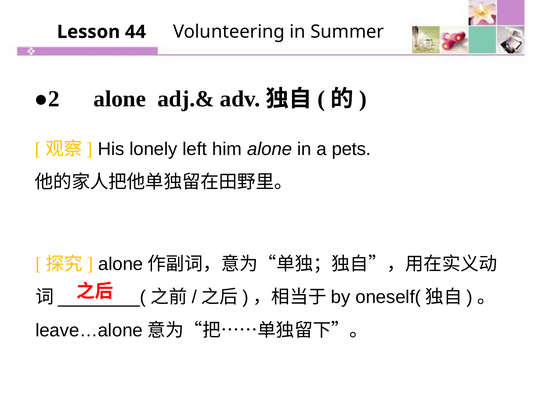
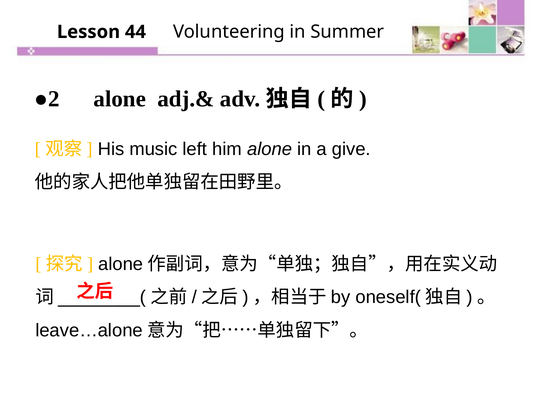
lonely: lonely -> music (153, 149)
pets: pets -> give (351, 149)
